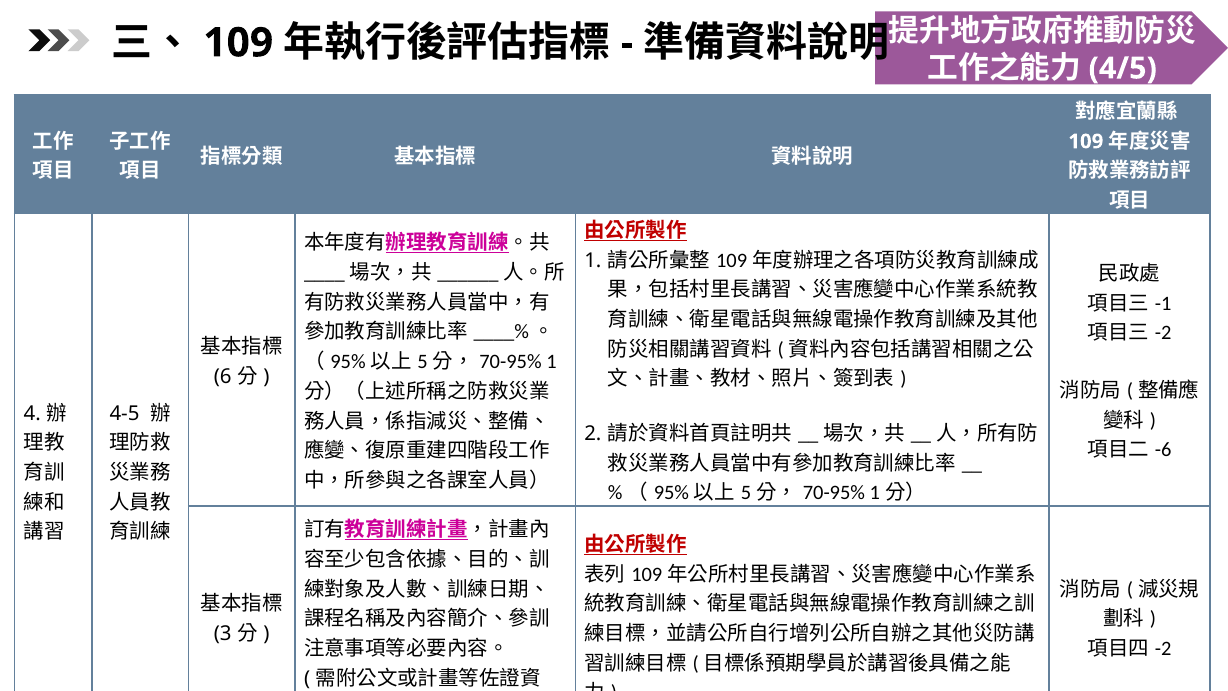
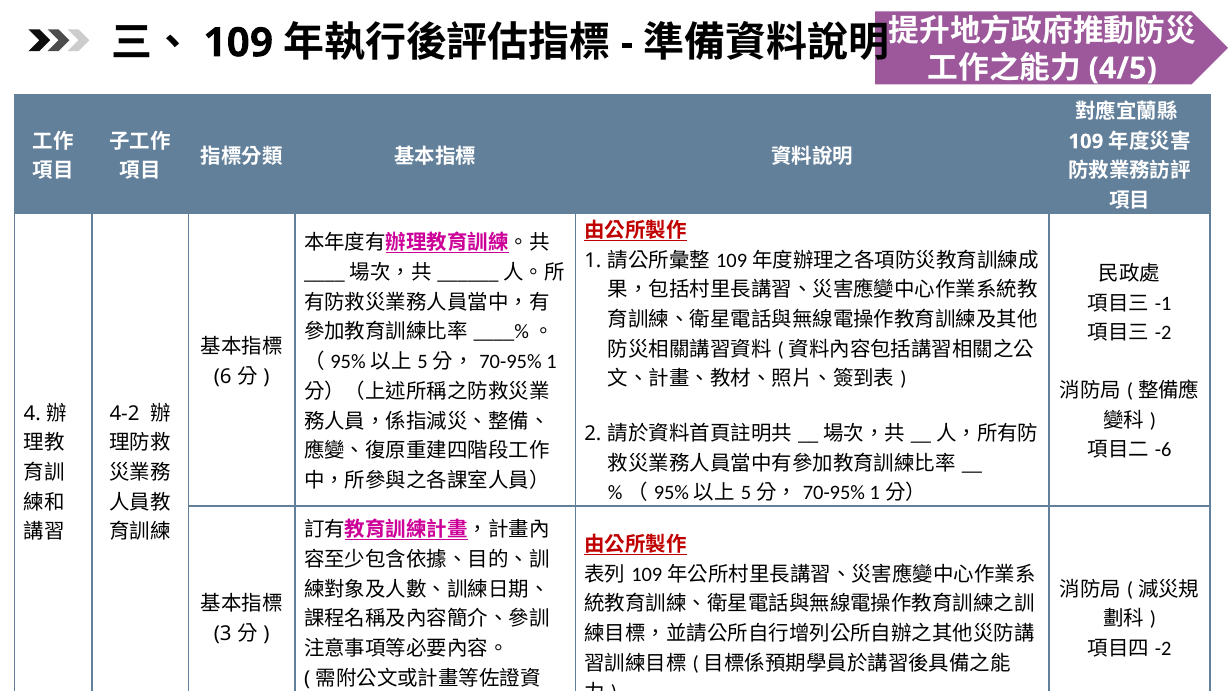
4-5: 4-5 -> 4-2 (125, 413)
